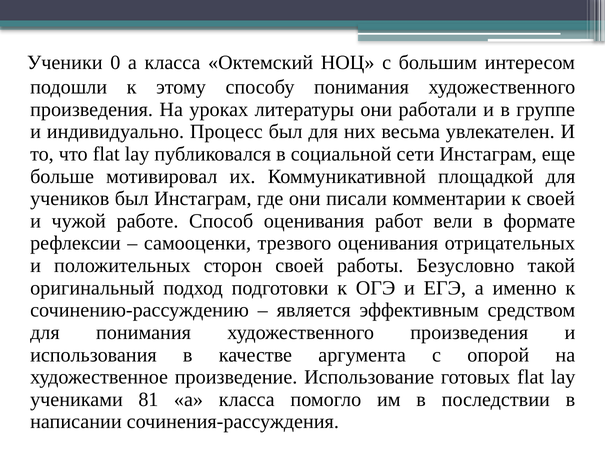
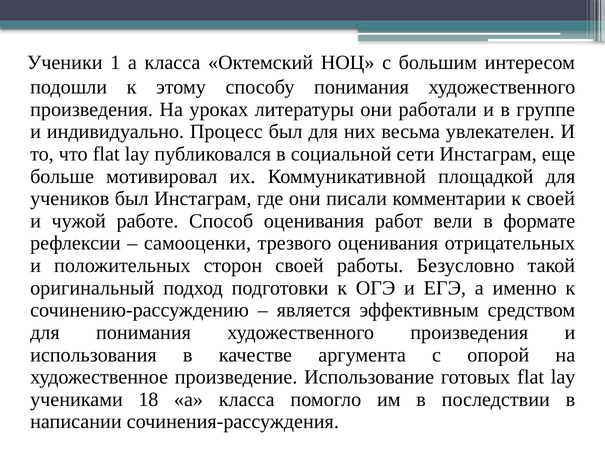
0: 0 -> 1 (115, 62)
81: 81 -> 18 (148, 399)
